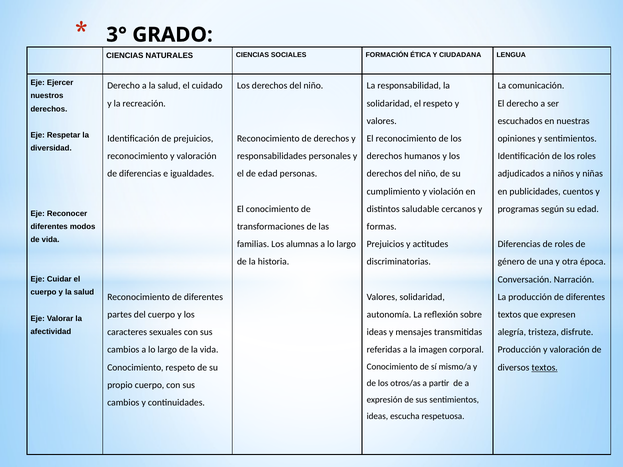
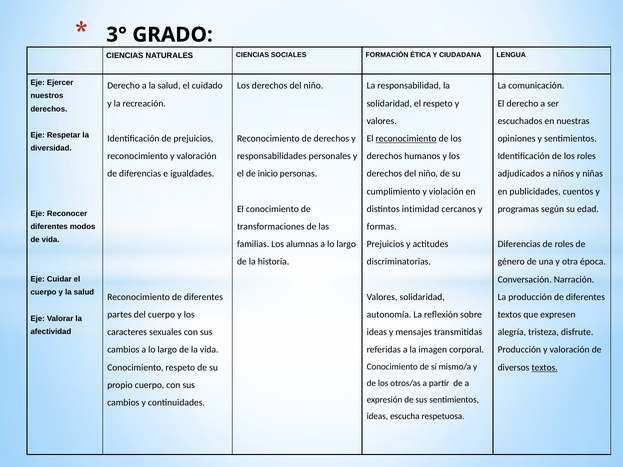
reconocimiento underline: none -> present (406, 139)
de edad: edad -> inicio (268, 174)
saludable: saludable -> intimidad (421, 209)
